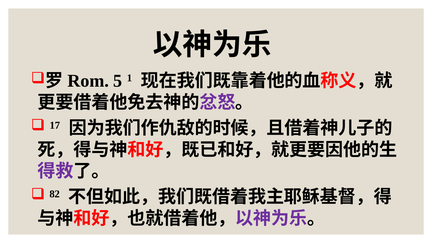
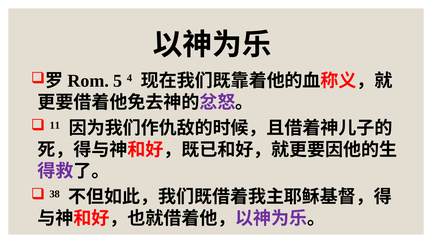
1: 1 -> 4 (129, 78)
17: 17 -> 11 (55, 125)
82: 82 -> 38 (55, 194)
